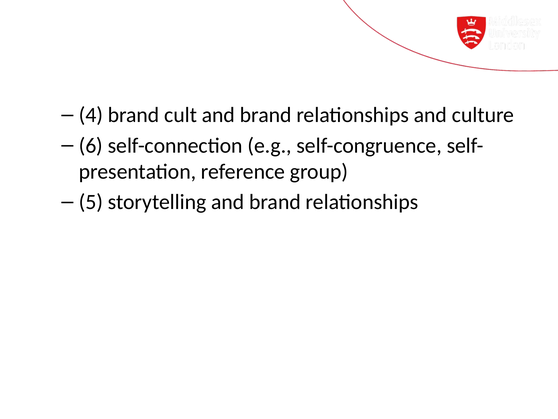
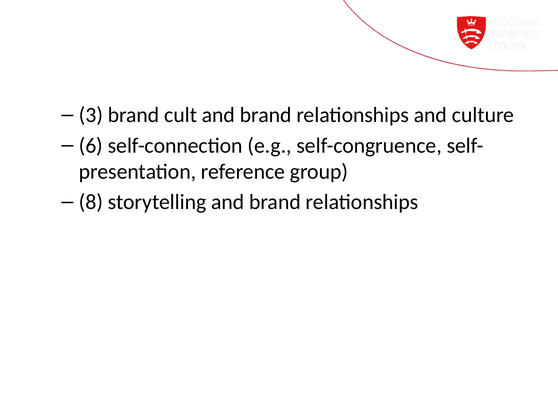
4: 4 -> 3 (91, 115)
5: 5 -> 8 (91, 202)
